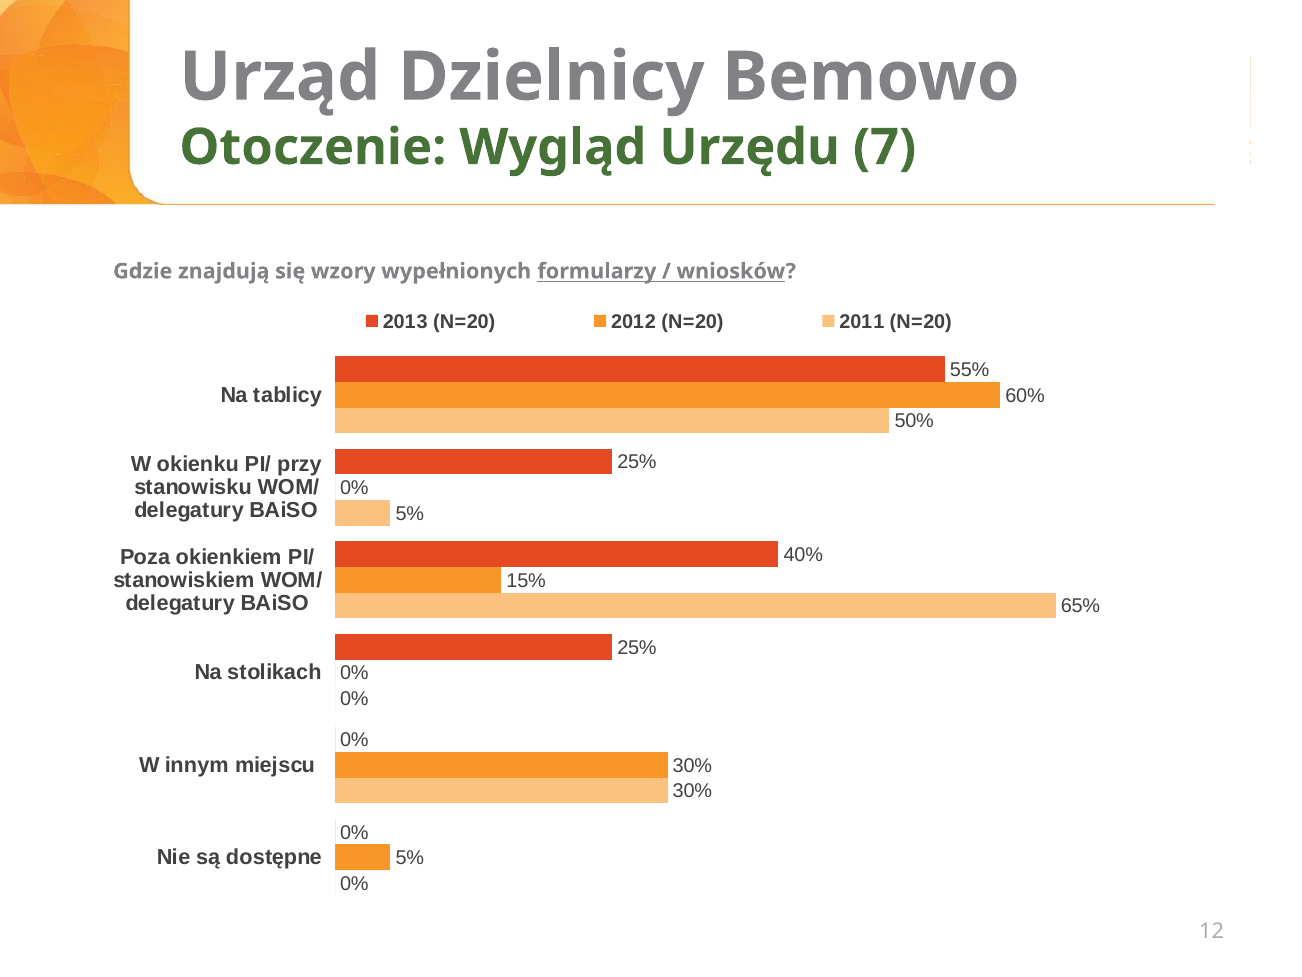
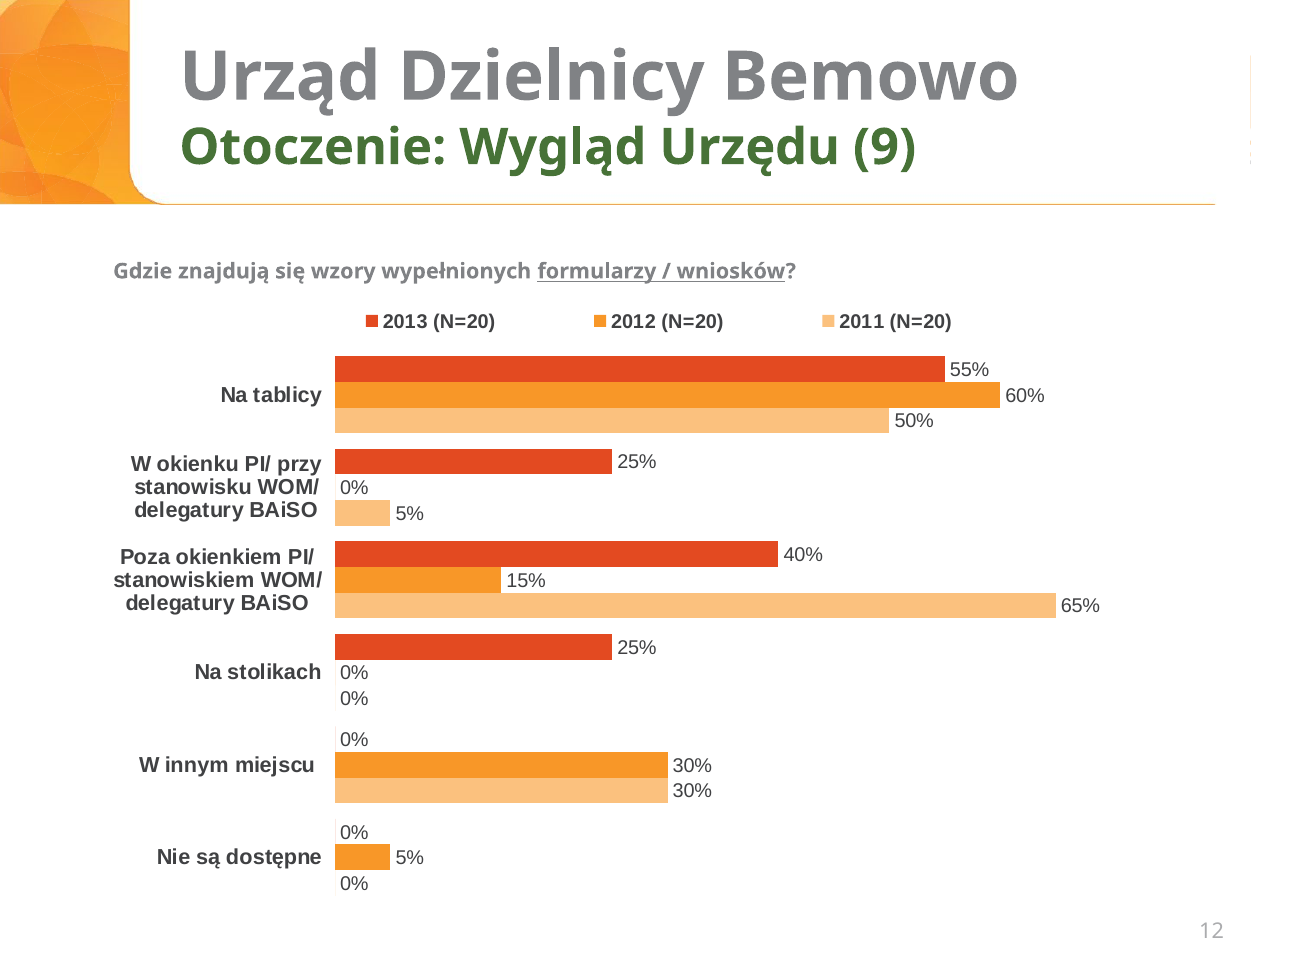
7: 7 -> 9 (885, 147)
